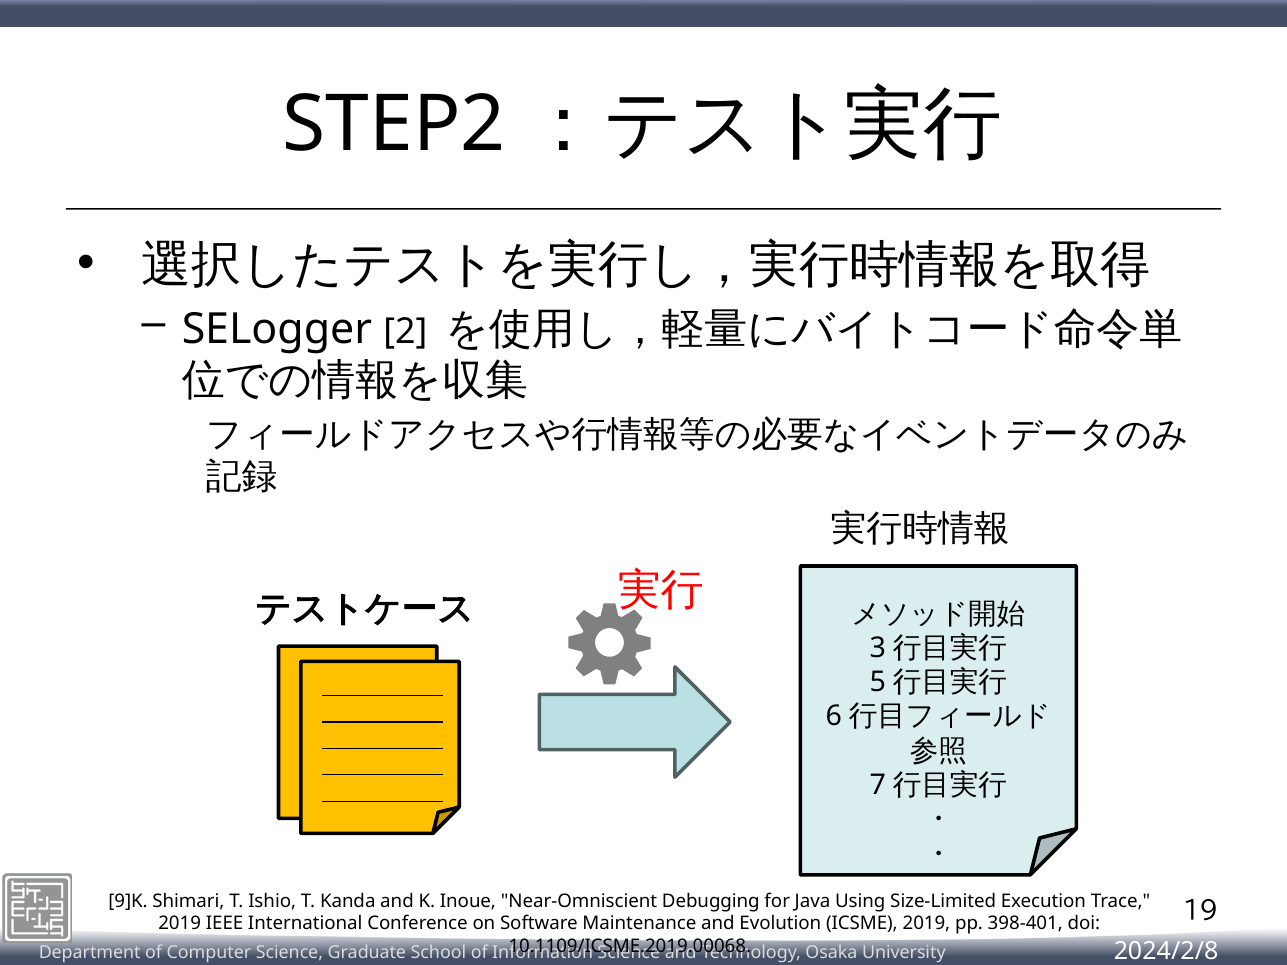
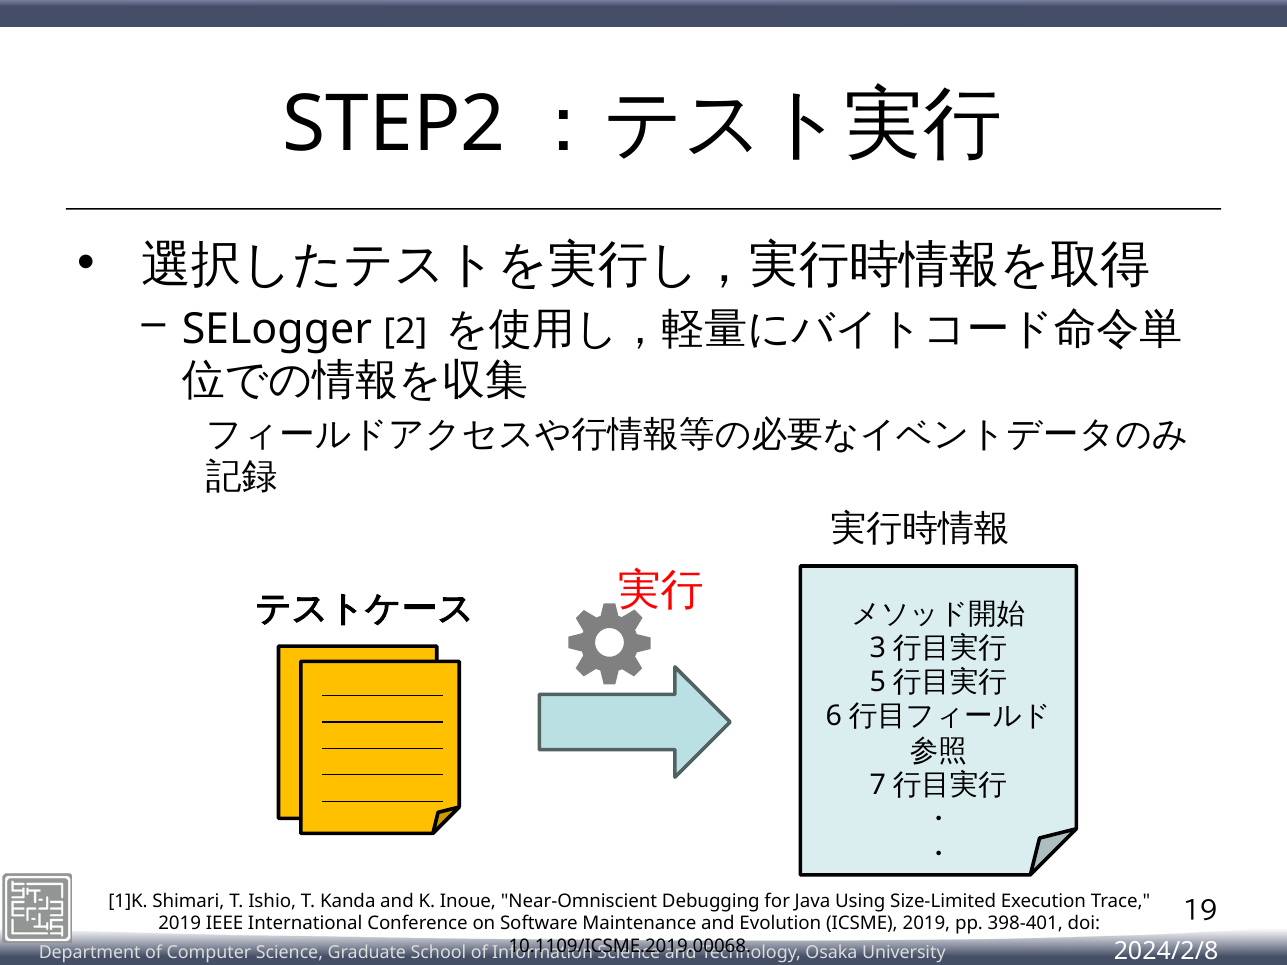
9]K: 9]K -> 1]K (128, 901)
